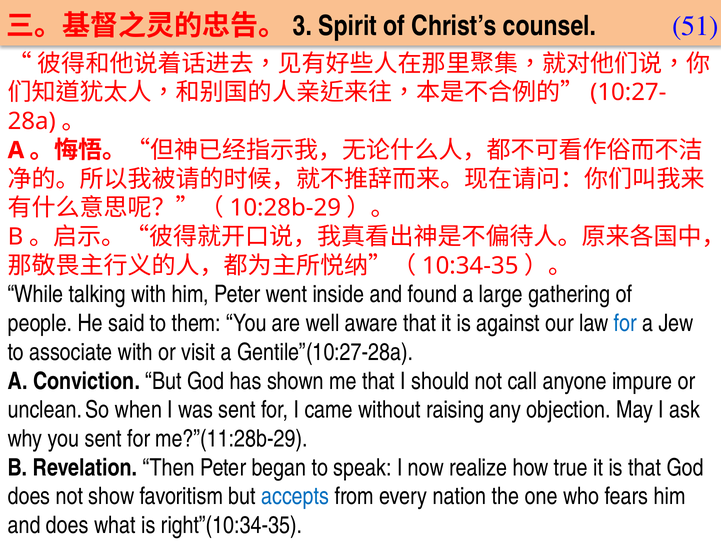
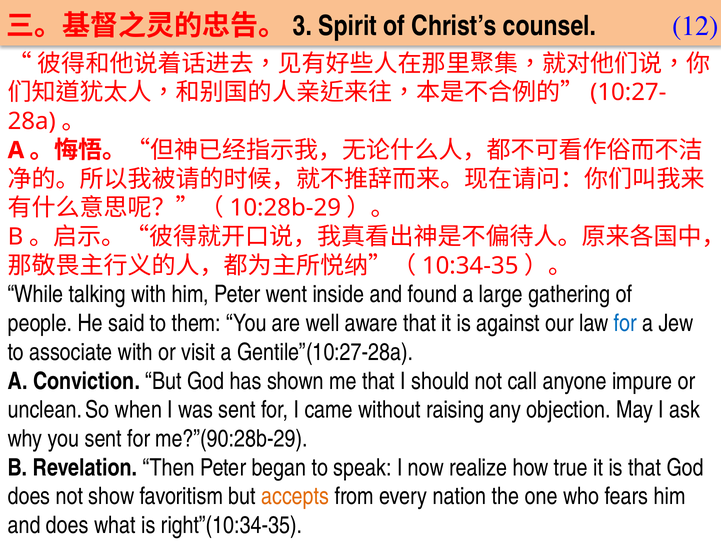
51: 51 -> 12 (695, 26)
me?”(11:28b-29: me?”(11:28b-29 -> me?”(90:28b-29 (232, 439)
accepts colour: blue -> orange (295, 496)
